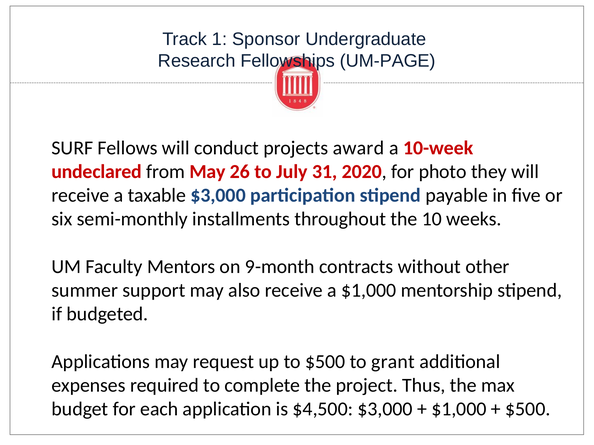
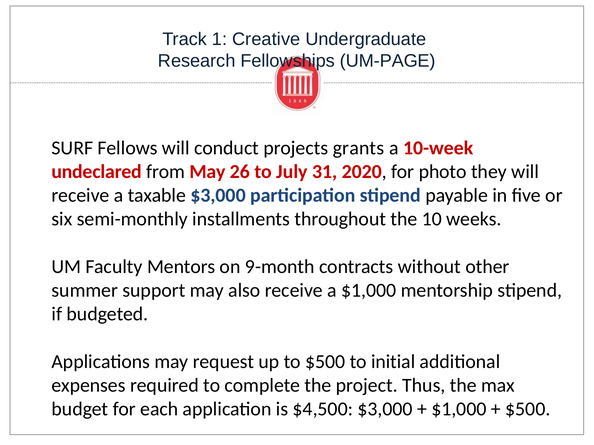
Sponsor: Sponsor -> Creative (266, 39)
award: award -> grants (358, 148)
grant: grant -> initial (393, 362)
